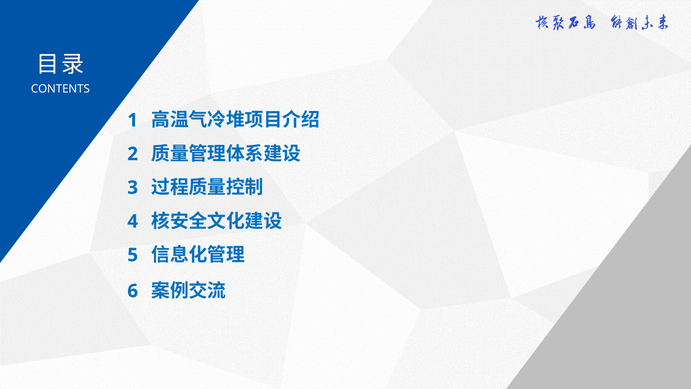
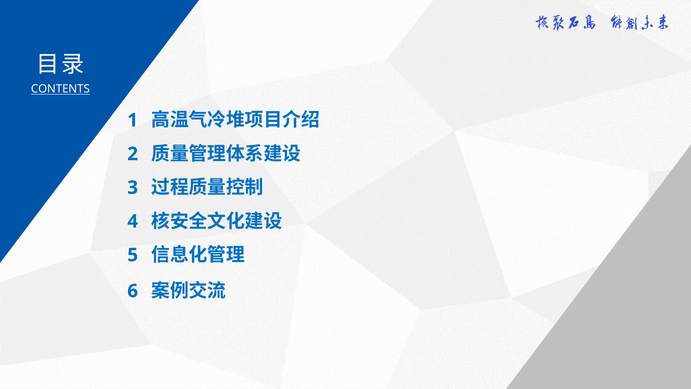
CONTENTS underline: none -> present (60, 89)
